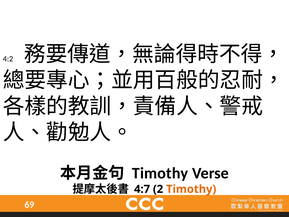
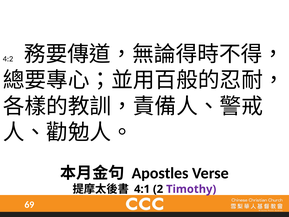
Timothy: Timothy -> Apostles (160, 173)
4:7: 4:7 -> 4:1 (142, 189)
Timothy colour: orange -> purple (191, 189)
